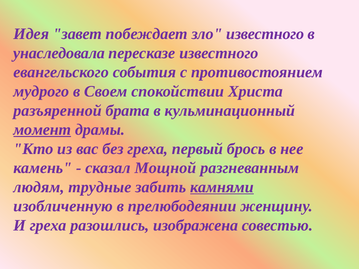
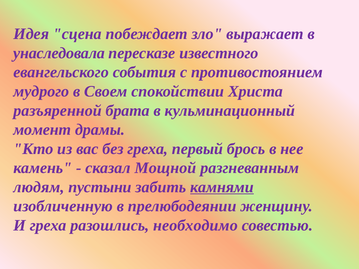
завет: завет -> сцена (77, 34)
зло известного: известного -> выражает (265, 34)
момент underline: present -> none (42, 130)
трудные: трудные -> пустыни (100, 187)
изображена: изображена -> необходимо (195, 226)
